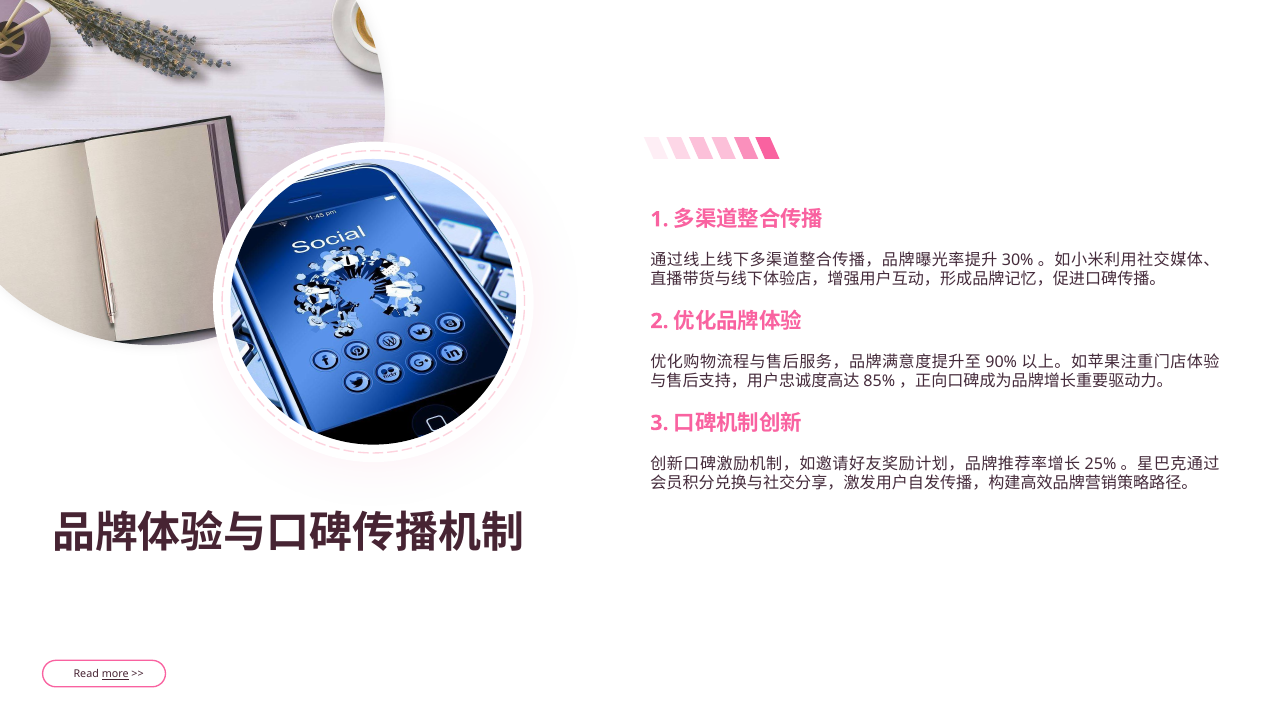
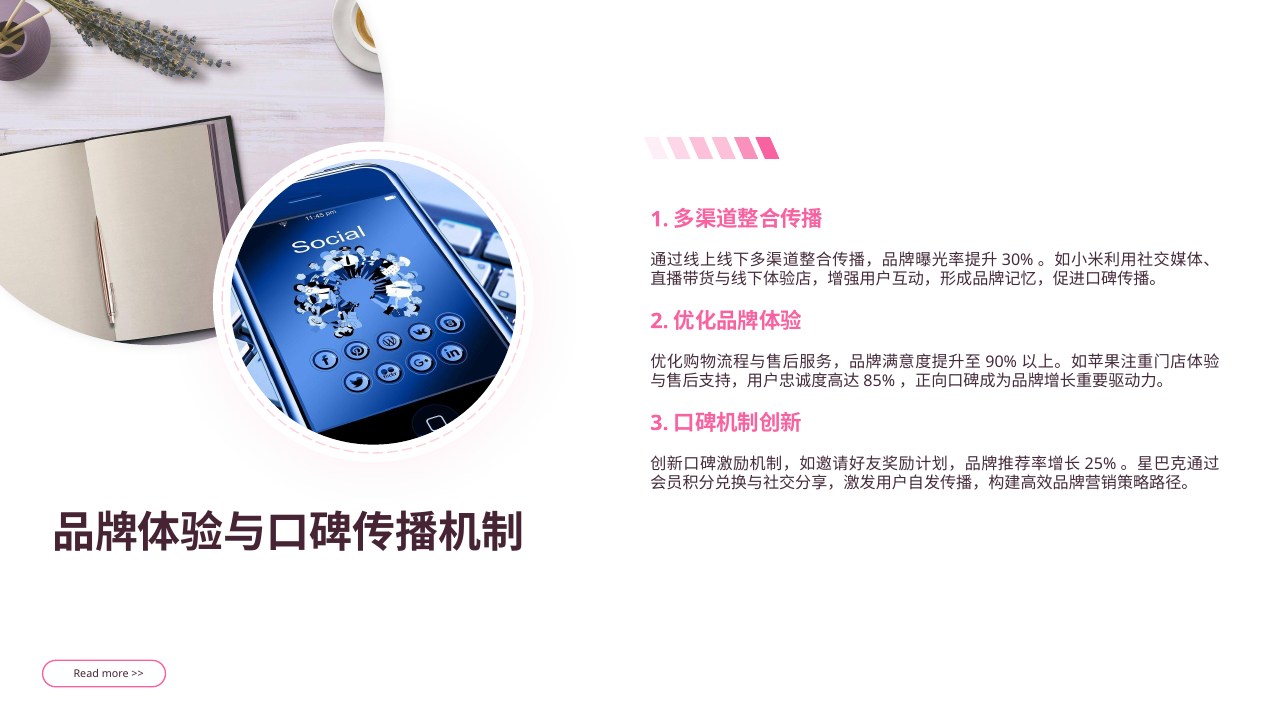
more underline: present -> none (115, 675)
